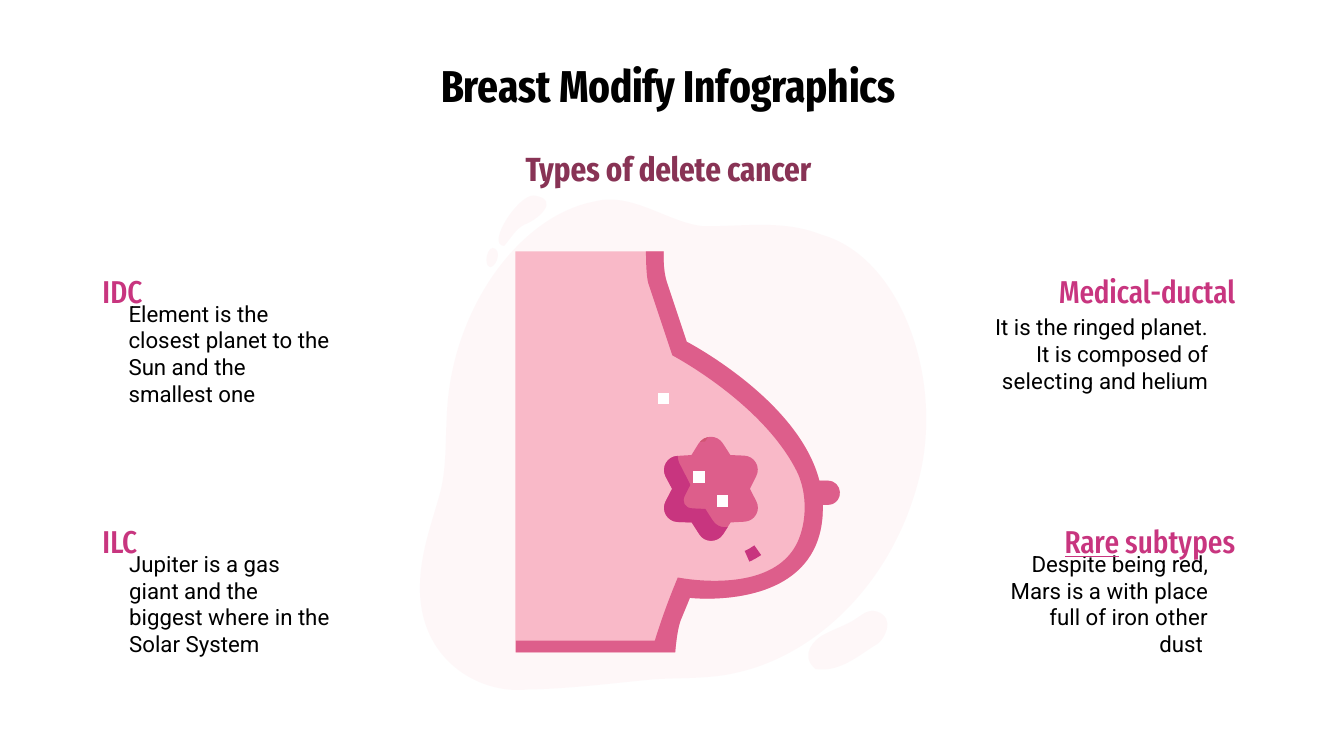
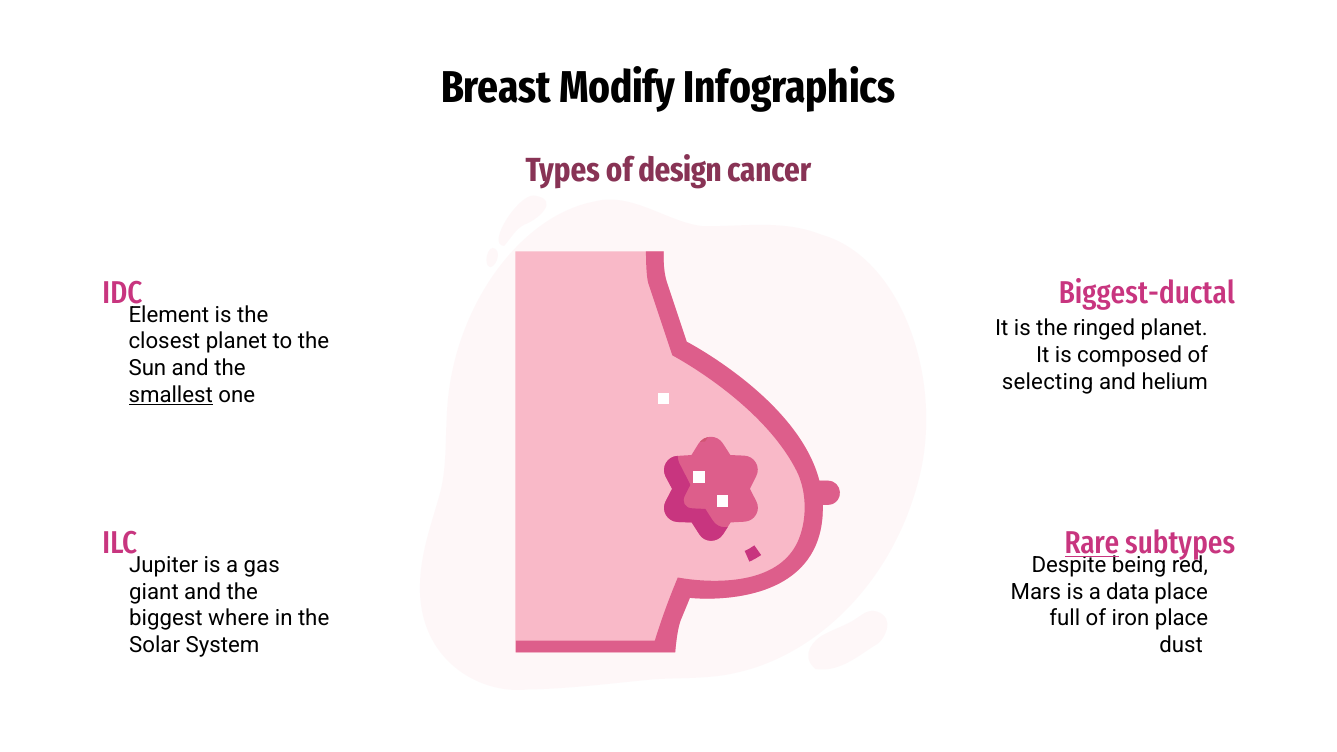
delete: delete -> design (680, 171)
Medical-ductal: Medical-ductal -> Biggest-ductal (1147, 293)
smallest underline: none -> present (171, 395)
with: with -> data (1128, 592)
iron other: other -> place (1182, 619)
